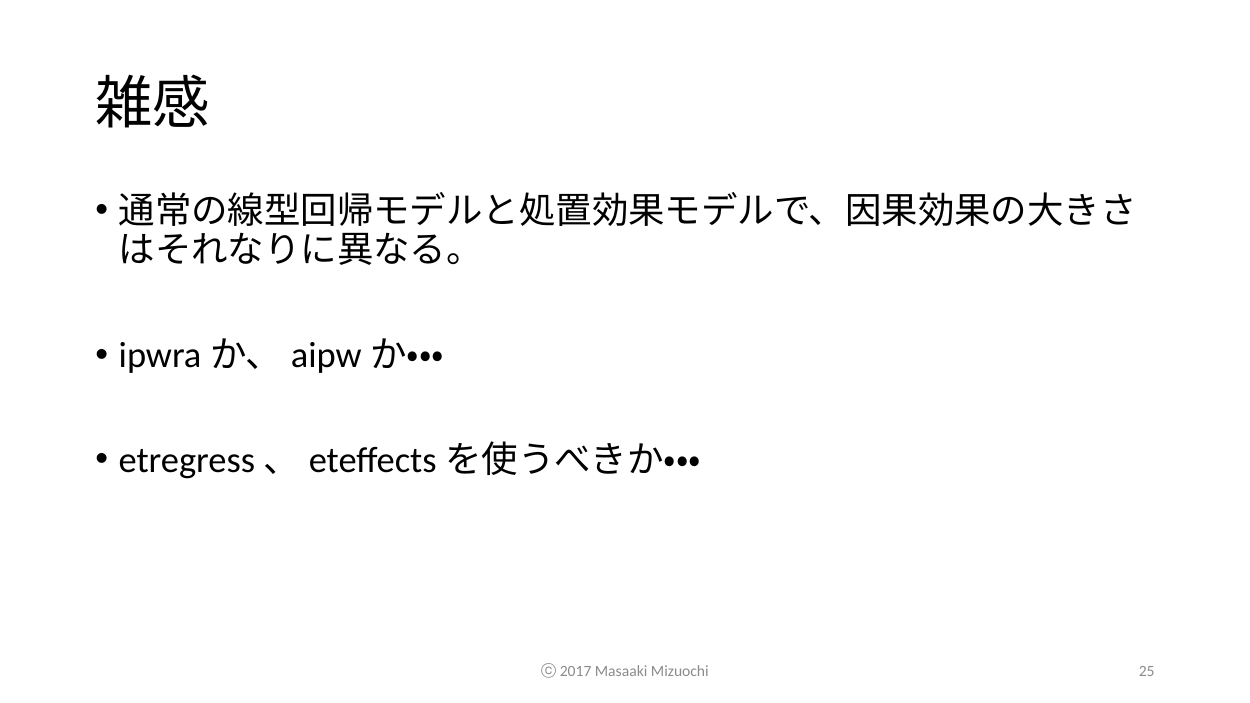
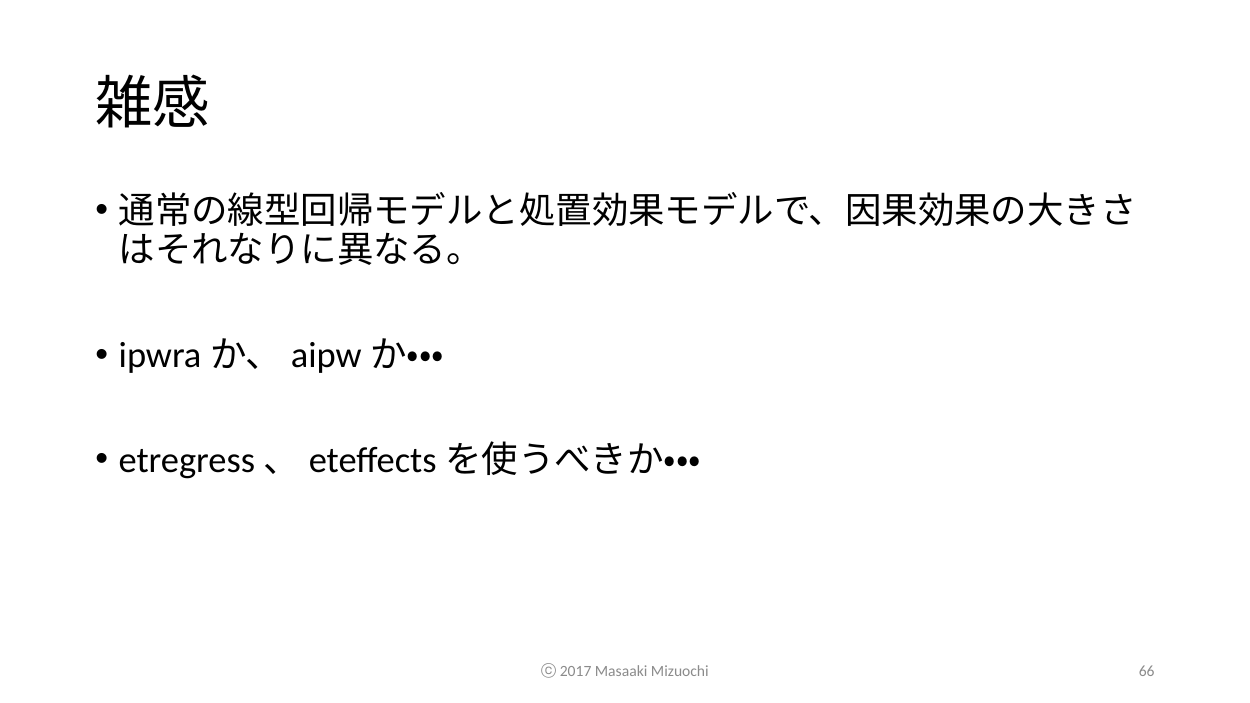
25: 25 -> 66 (1147, 671)
